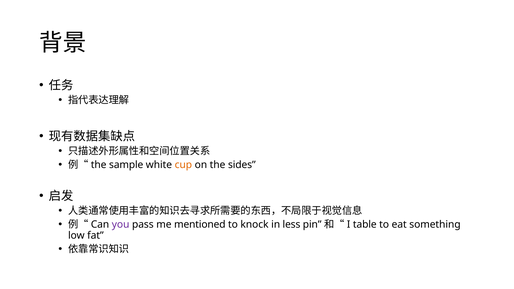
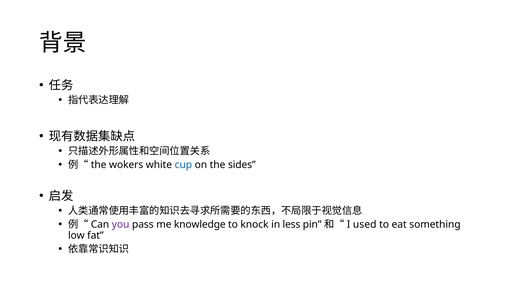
sample: sample -> wokers (126, 165)
cup colour: orange -> blue (183, 165)
mentioned: mentioned -> knowledge (200, 225)
table: table -> used (365, 225)
